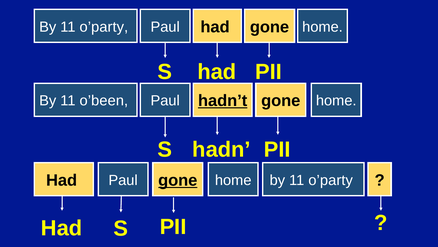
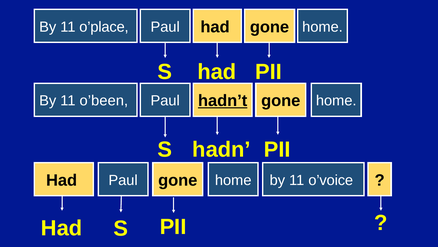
o’party: o’party -> o’place (104, 27)
gone underline: present -> none (178, 180)
o’party: o’party -> o’voice (331, 180)
